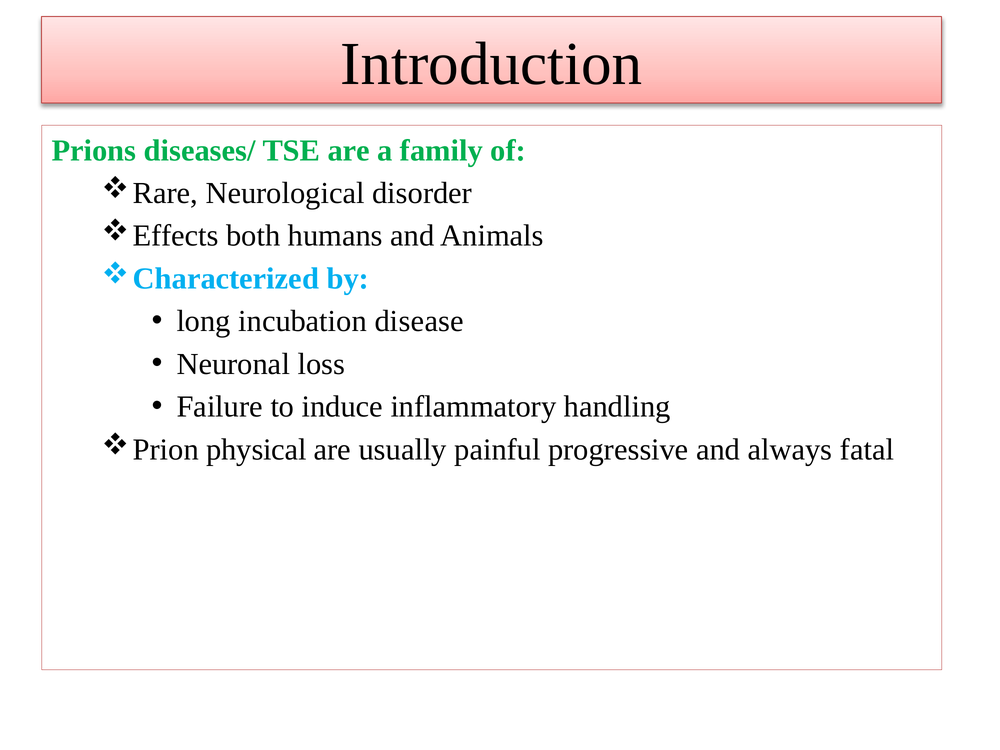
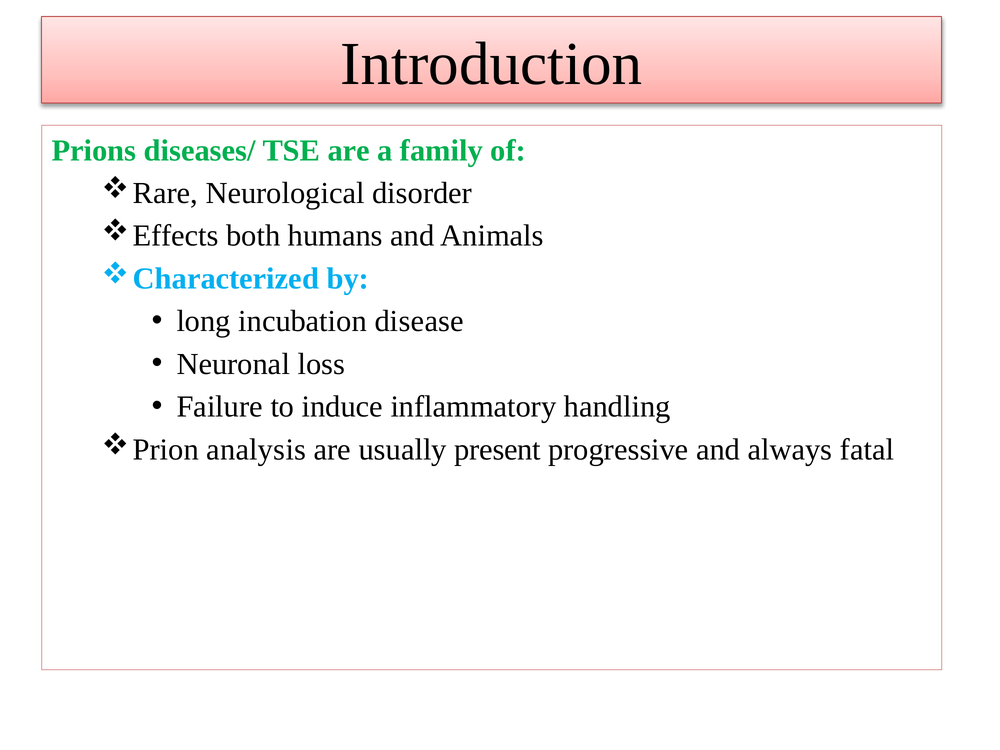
physical: physical -> analysis (256, 449)
painful: painful -> present (498, 449)
